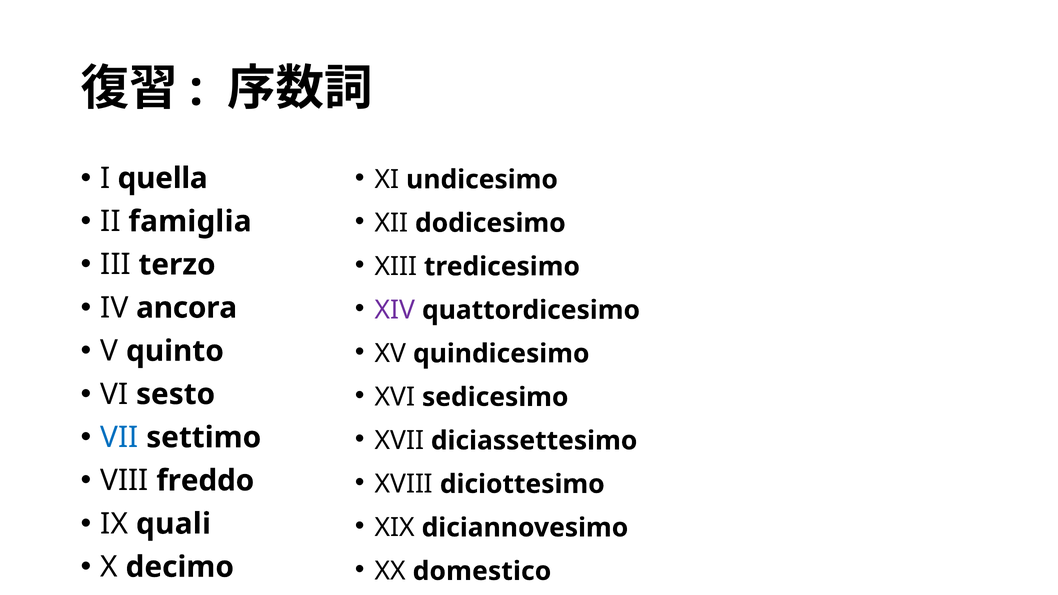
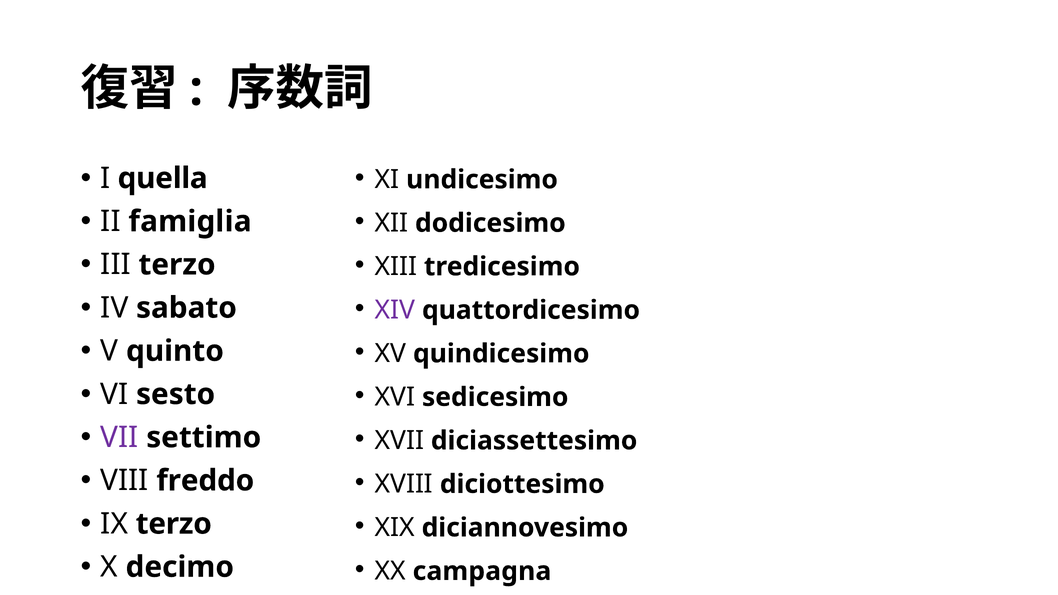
ancora: ancora -> sabato (186, 308)
VII colour: blue -> purple (120, 438)
IX quali: quali -> terzo (174, 524)
domestico: domestico -> campagna (482, 571)
